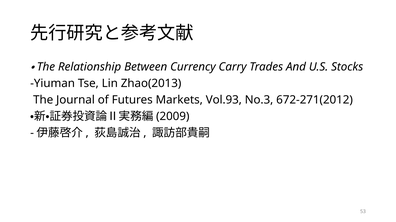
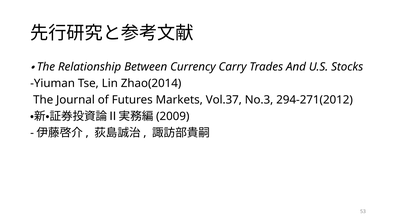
Zhao(2013: Zhao(2013 -> Zhao(2014 (151, 84)
Vol.93: Vol.93 -> Vol.37 (224, 100)
672-271(2012: 672-271(2012 -> 294-271(2012 (315, 100)
